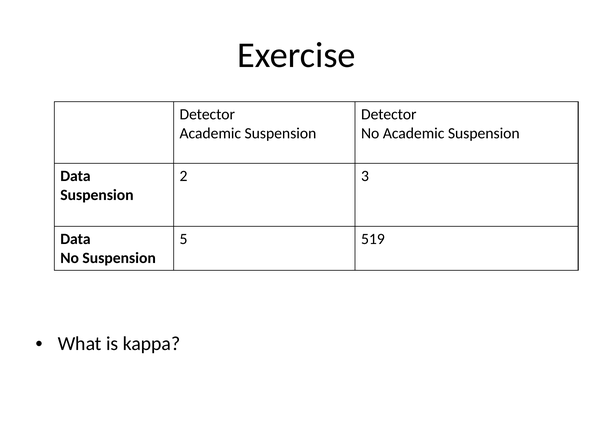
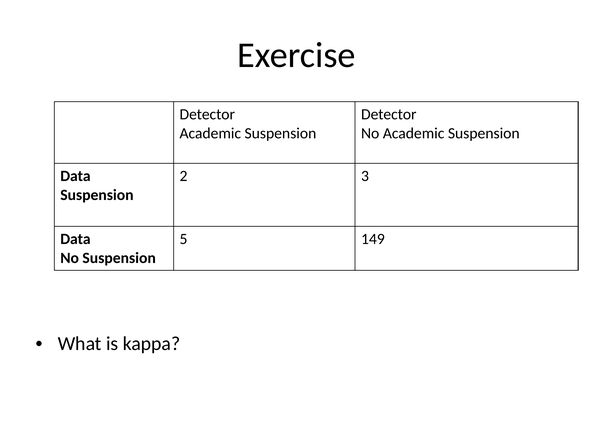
519: 519 -> 149 (373, 239)
